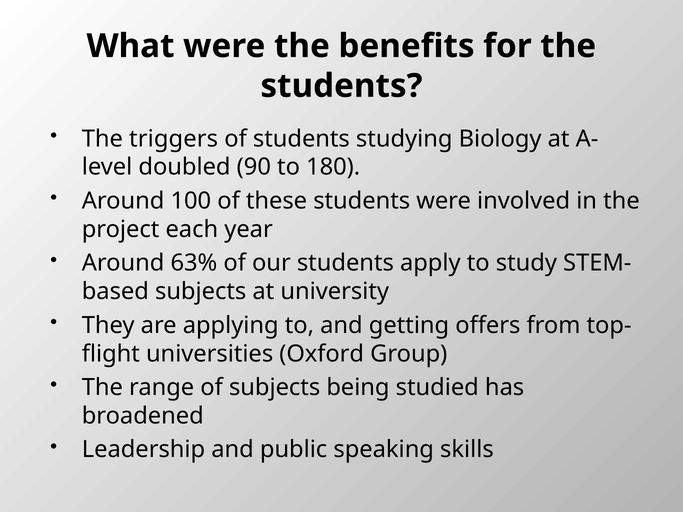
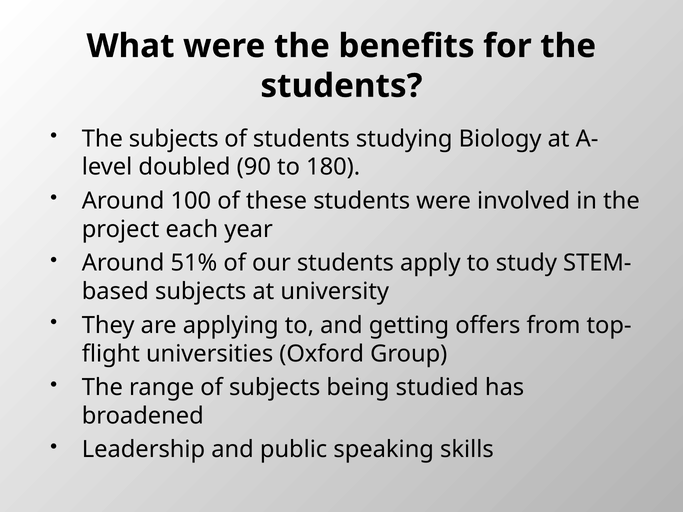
The triggers: triggers -> subjects (174, 139)
63%: 63% -> 51% (194, 263)
